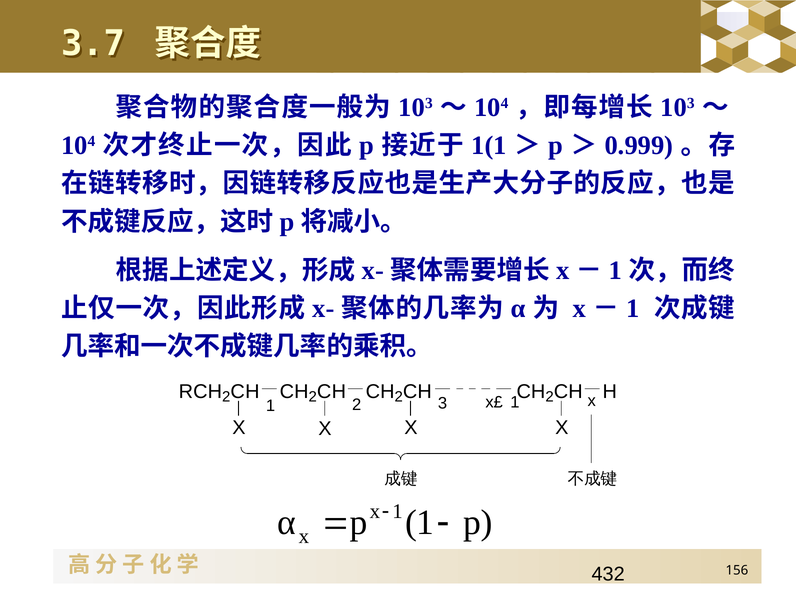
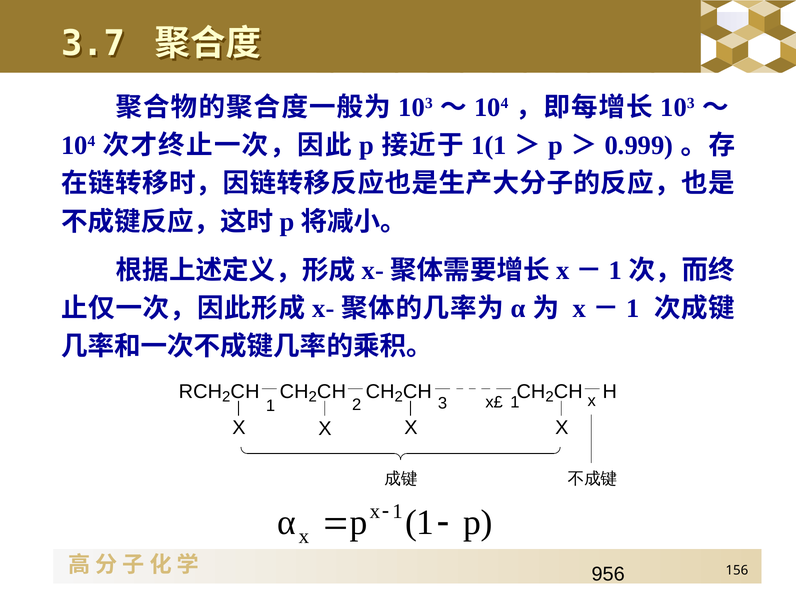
432: 432 -> 956 (608, 574)
